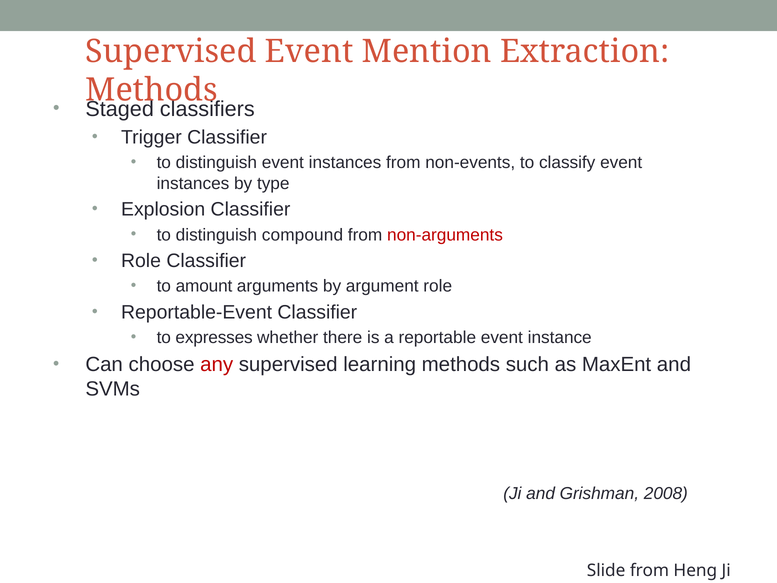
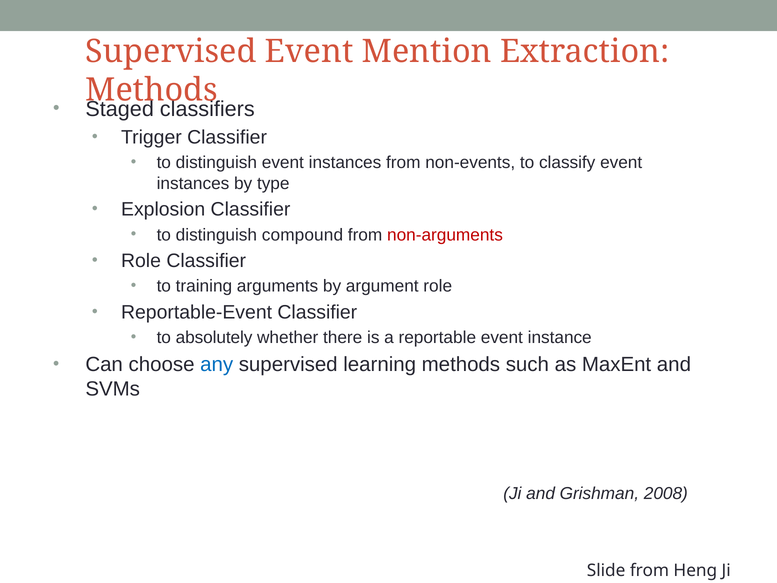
amount: amount -> training (204, 286)
expresses: expresses -> absolutely (214, 337)
any colour: red -> blue (217, 364)
